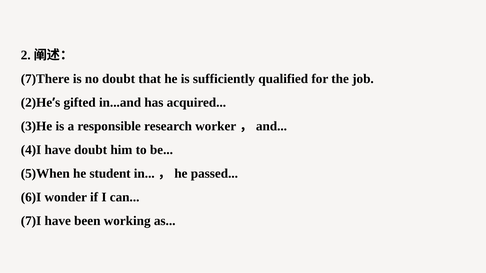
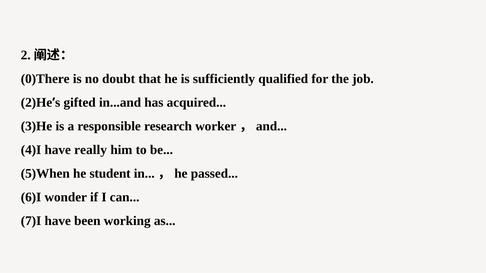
7)There: 7)There -> 0)There (45, 79)
have doubt: doubt -> really (91, 150)
